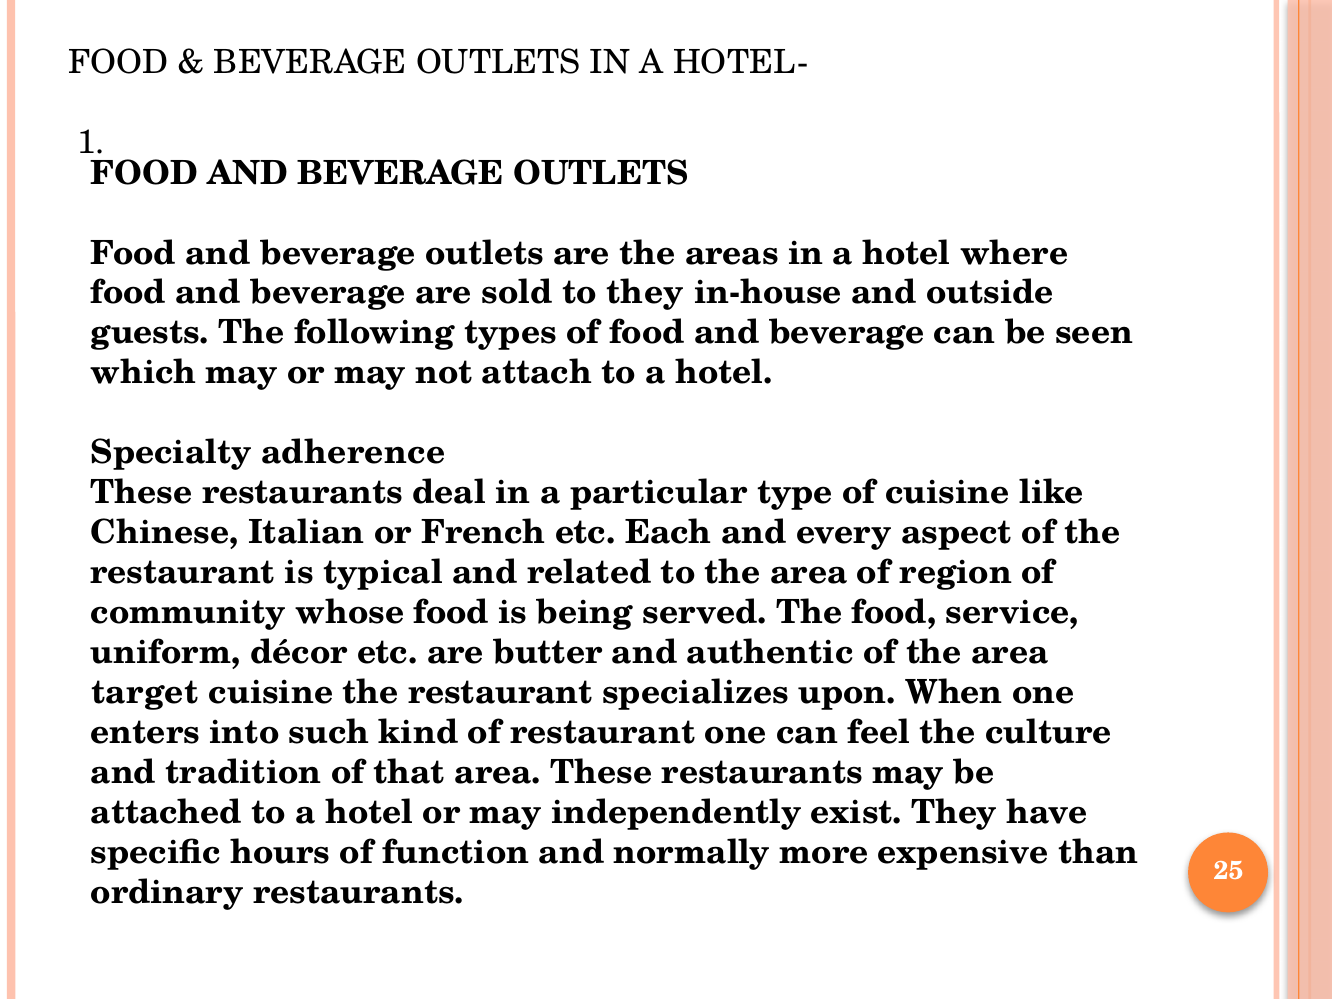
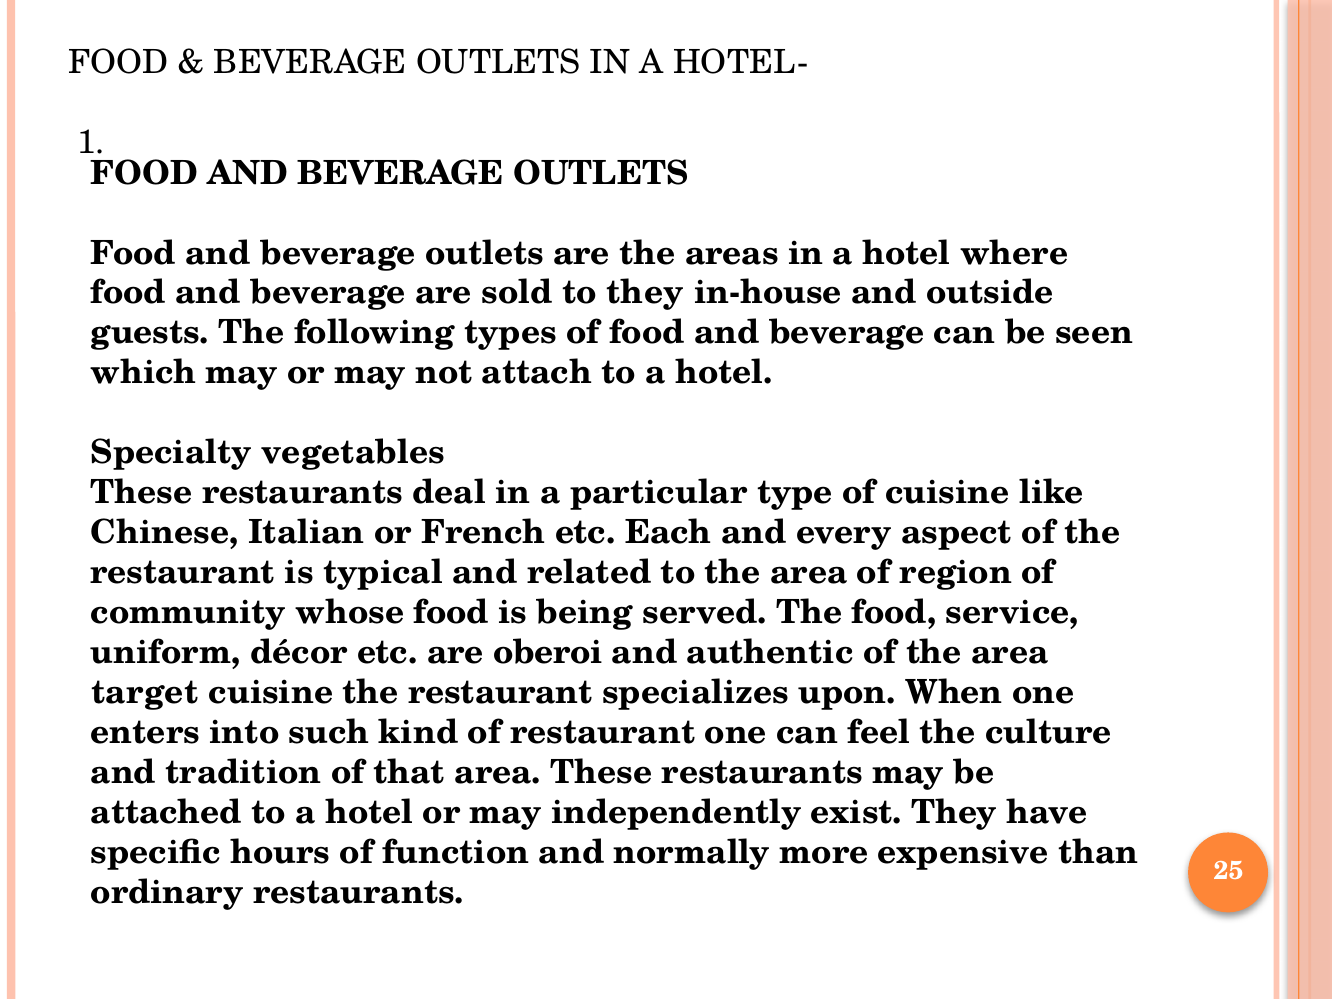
adherence: adherence -> vegetables (353, 453)
butter: butter -> oberoi (548, 653)
